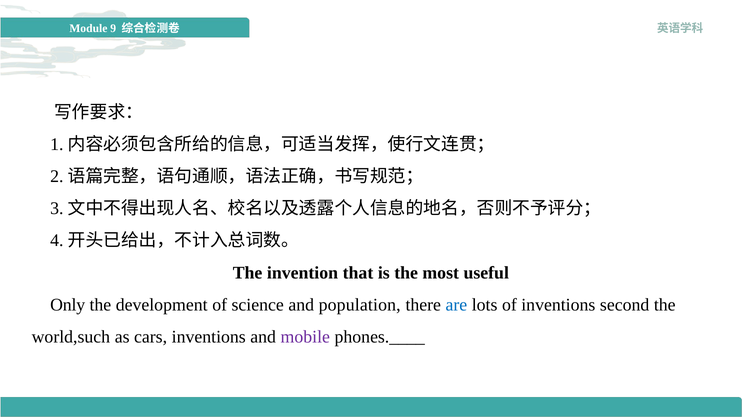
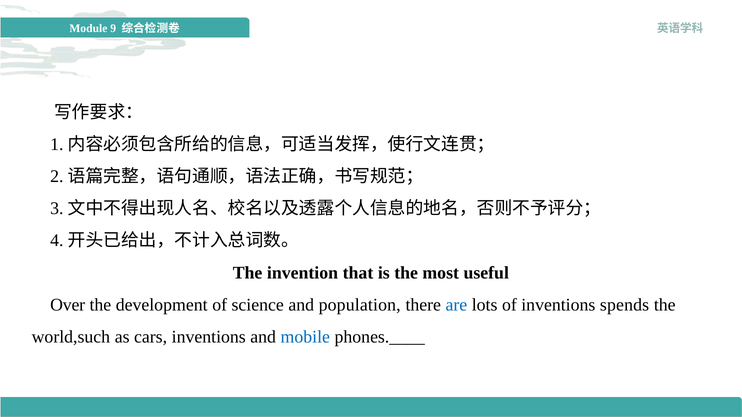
Only: Only -> Over (68, 305)
second: second -> spends (625, 305)
mobile colour: purple -> blue (305, 337)
